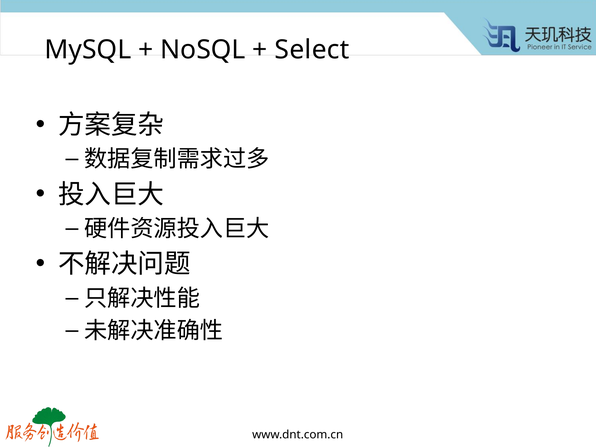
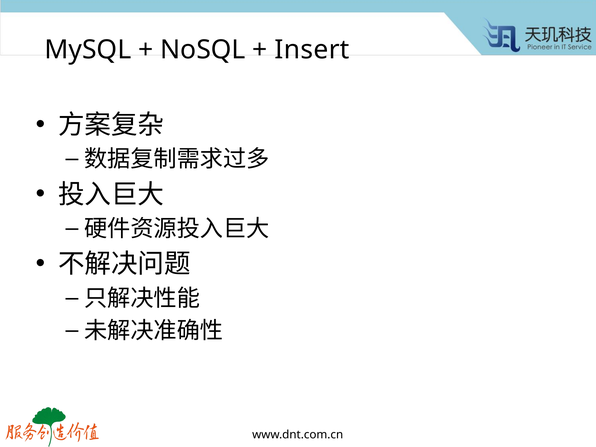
Select: Select -> Insert (312, 50)
